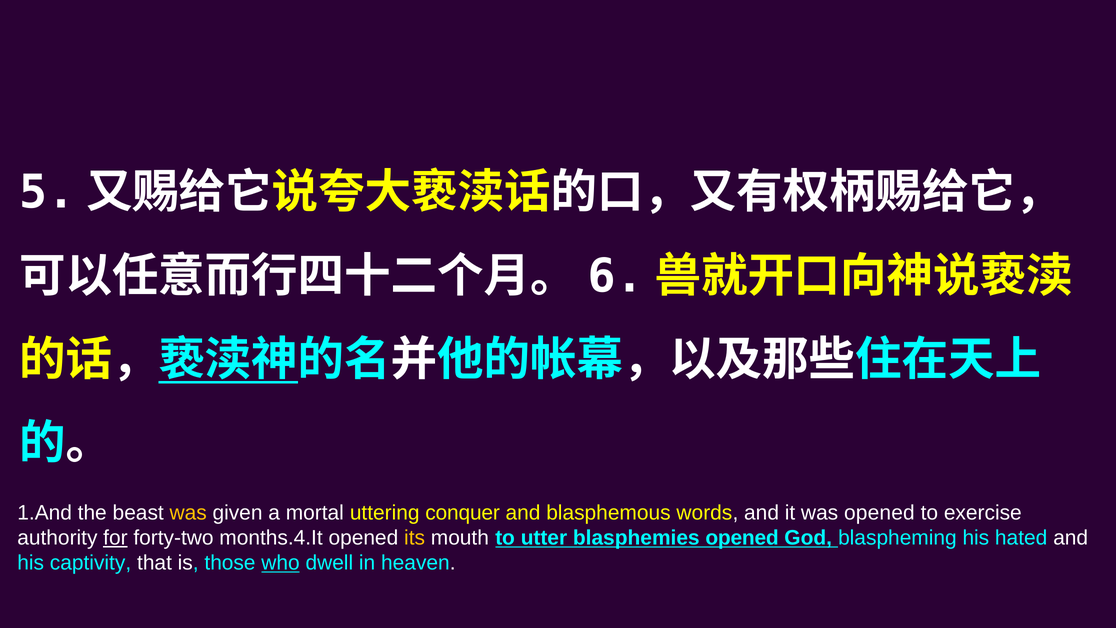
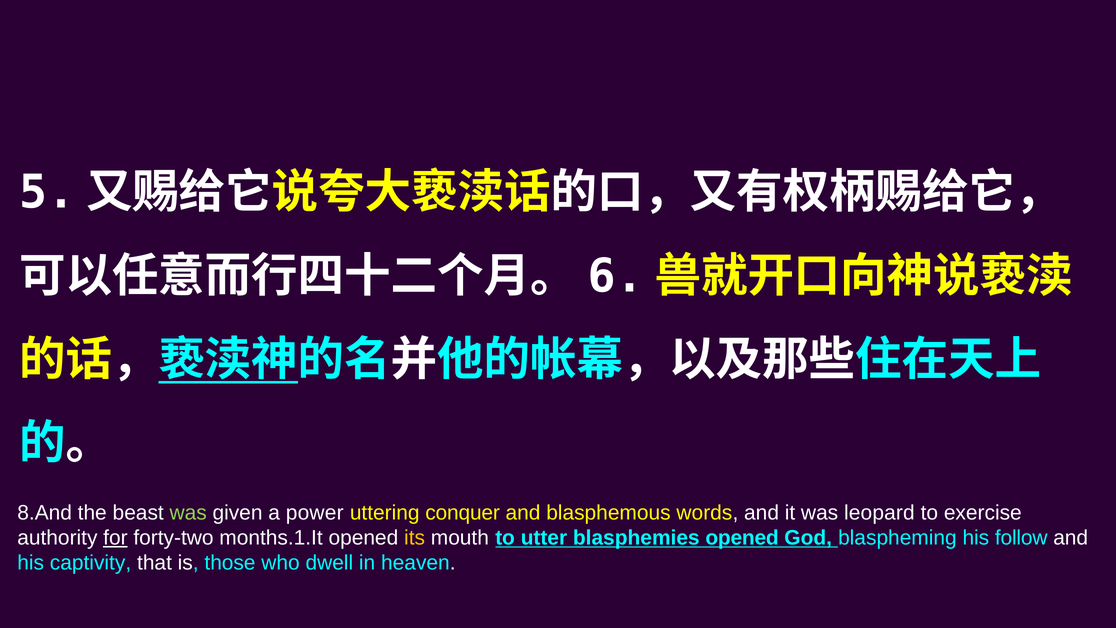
1.And: 1.And -> 8.And (45, 512)
was colour: yellow -> light green (188, 512)
mortal: mortal -> power (315, 512)
was opened: opened -> leopard (879, 512)
months.4.It: months.4.It -> months.1.It (271, 538)
hated: hated -> follow (1021, 538)
who underline: present -> none (281, 563)
